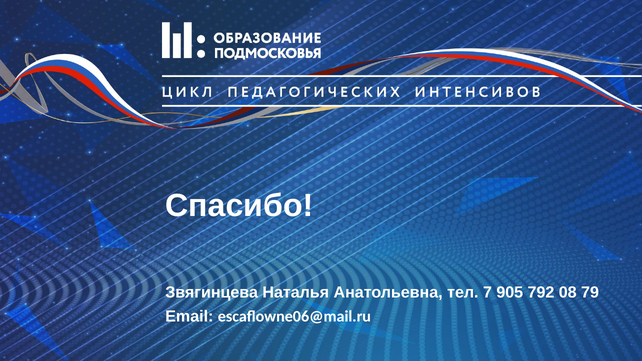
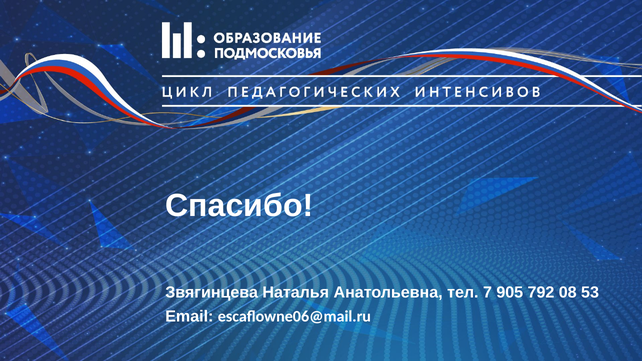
79: 79 -> 53 (590, 293)
